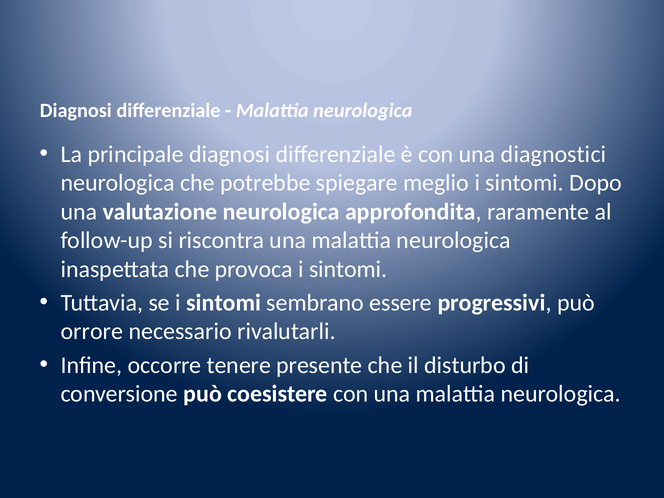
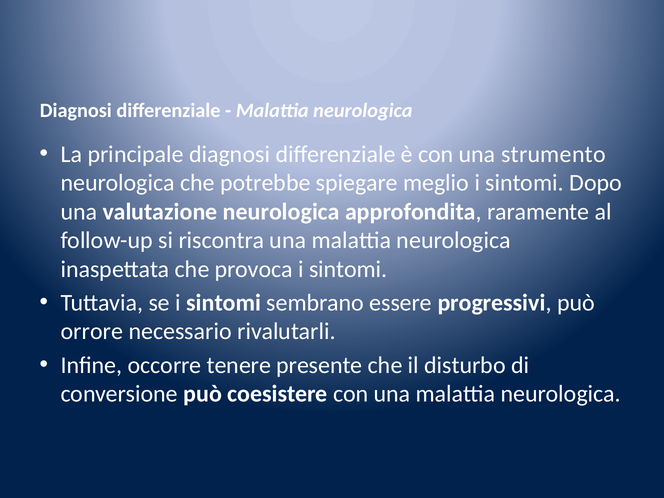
diagnostici: diagnostici -> strumento (553, 154)
